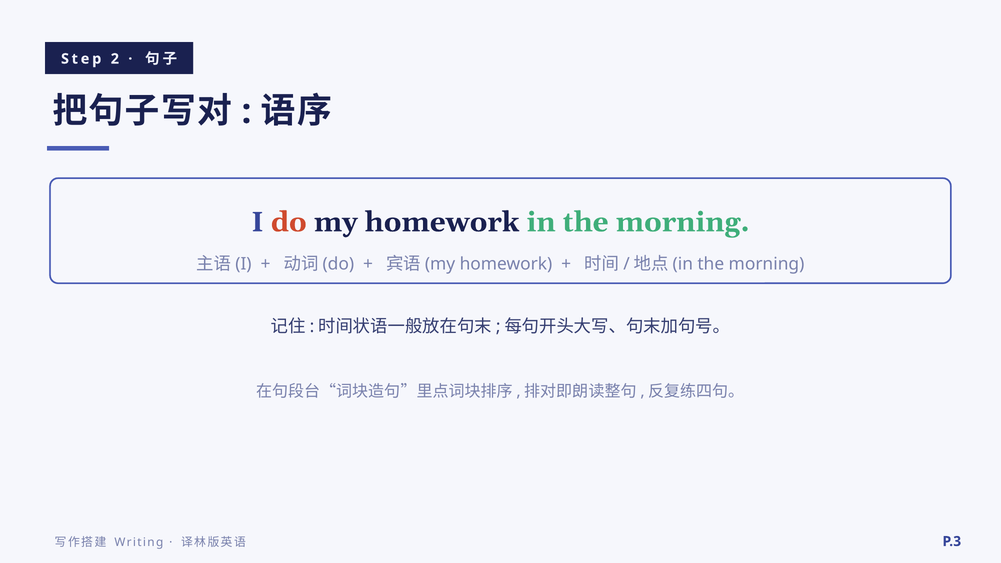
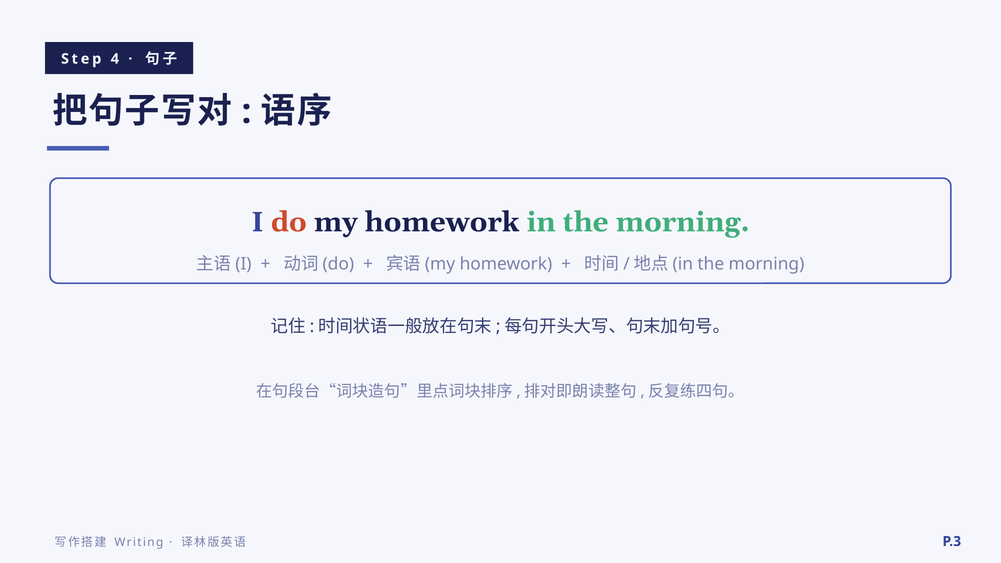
2: 2 -> 4 (115, 59)
